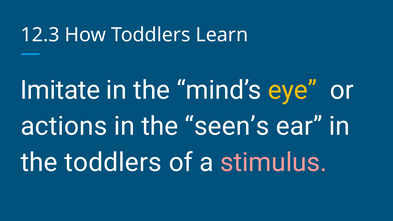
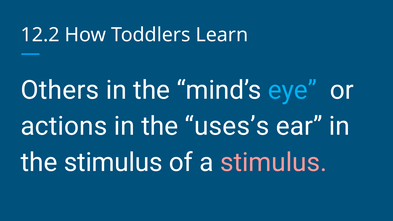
12.3: 12.3 -> 12.2 (40, 35)
Imitate: Imitate -> Others (60, 90)
eye colour: yellow -> light blue (292, 90)
seen’s: seen’s -> uses’s (227, 126)
the toddlers: toddlers -> stimulus (113, 162)
